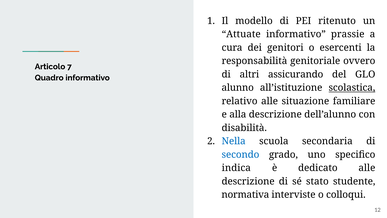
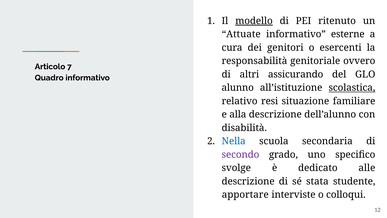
modello underline: none -> present (254, 21)
prassie: prassie -> esterne (348, 34)
relativo alle: alle -> resi (270, 101)
secondo colour: blue -> purple (240, 154)
indica: indica -> svolge (236, 168)
stato: stato -> stata (317, 181)
normativa: normativa -> apportare (245, 194)
